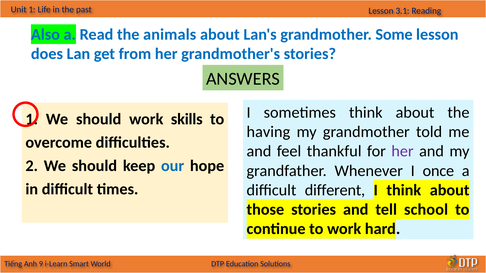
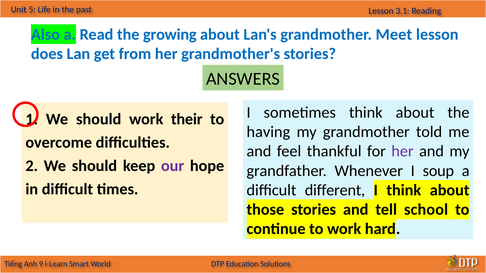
1: 1 -> 5 (32, 10)
animals: animals -> growing (170, 34)
Some: Some -> Meet (394, 34)
skills: skills -> their (187, 119)
our colour: blue -> purple (173, 166)
once: once -> soup (438, 171)
